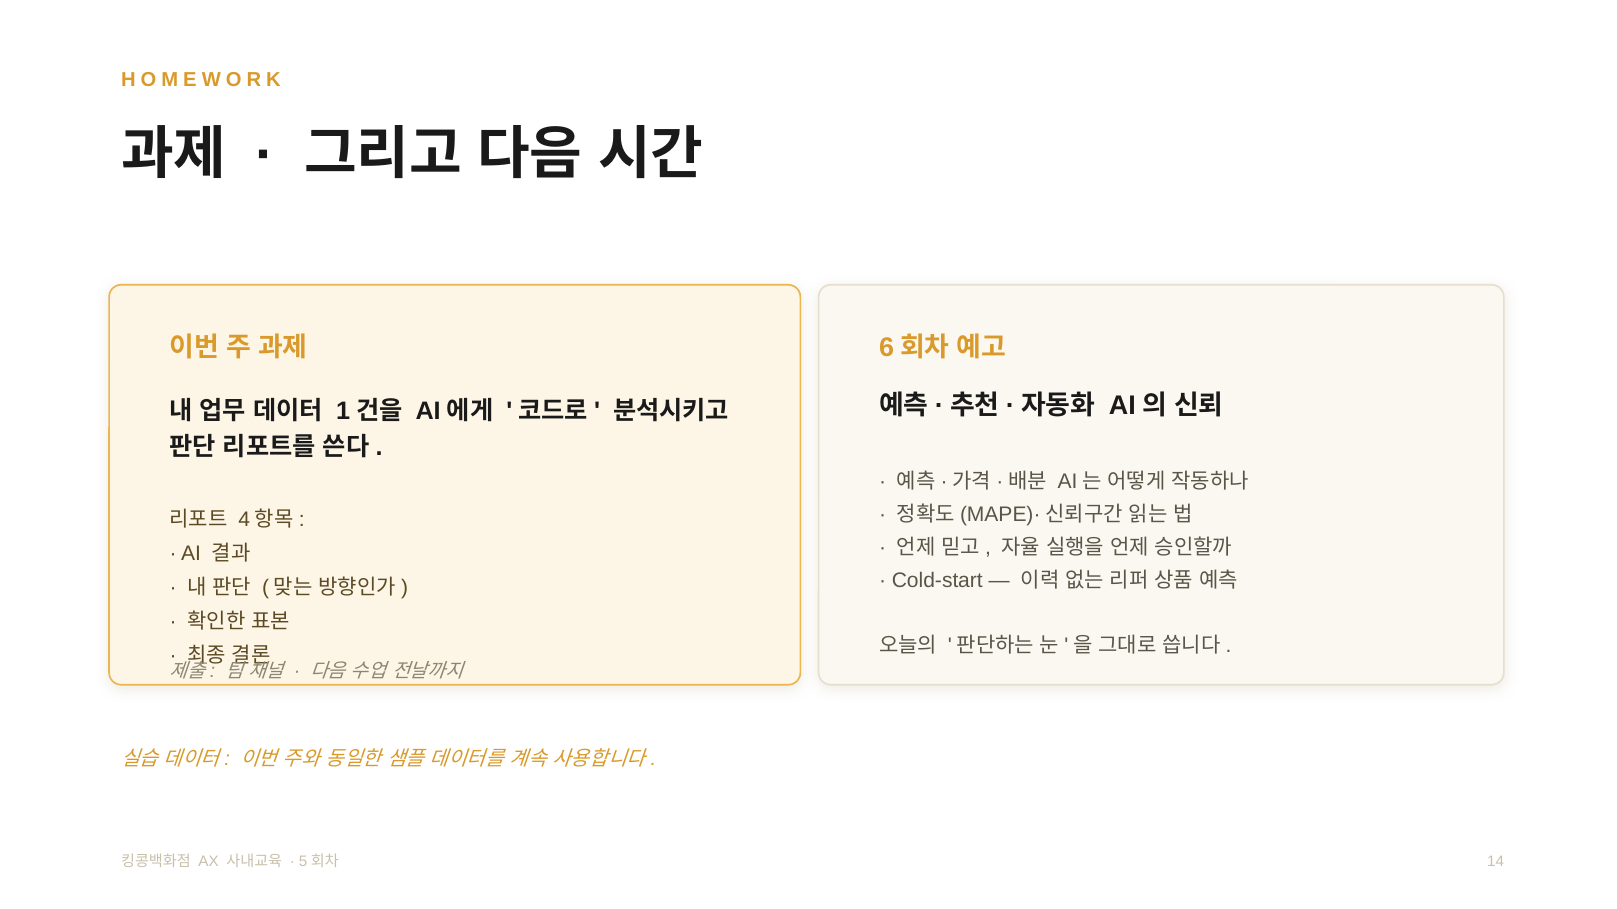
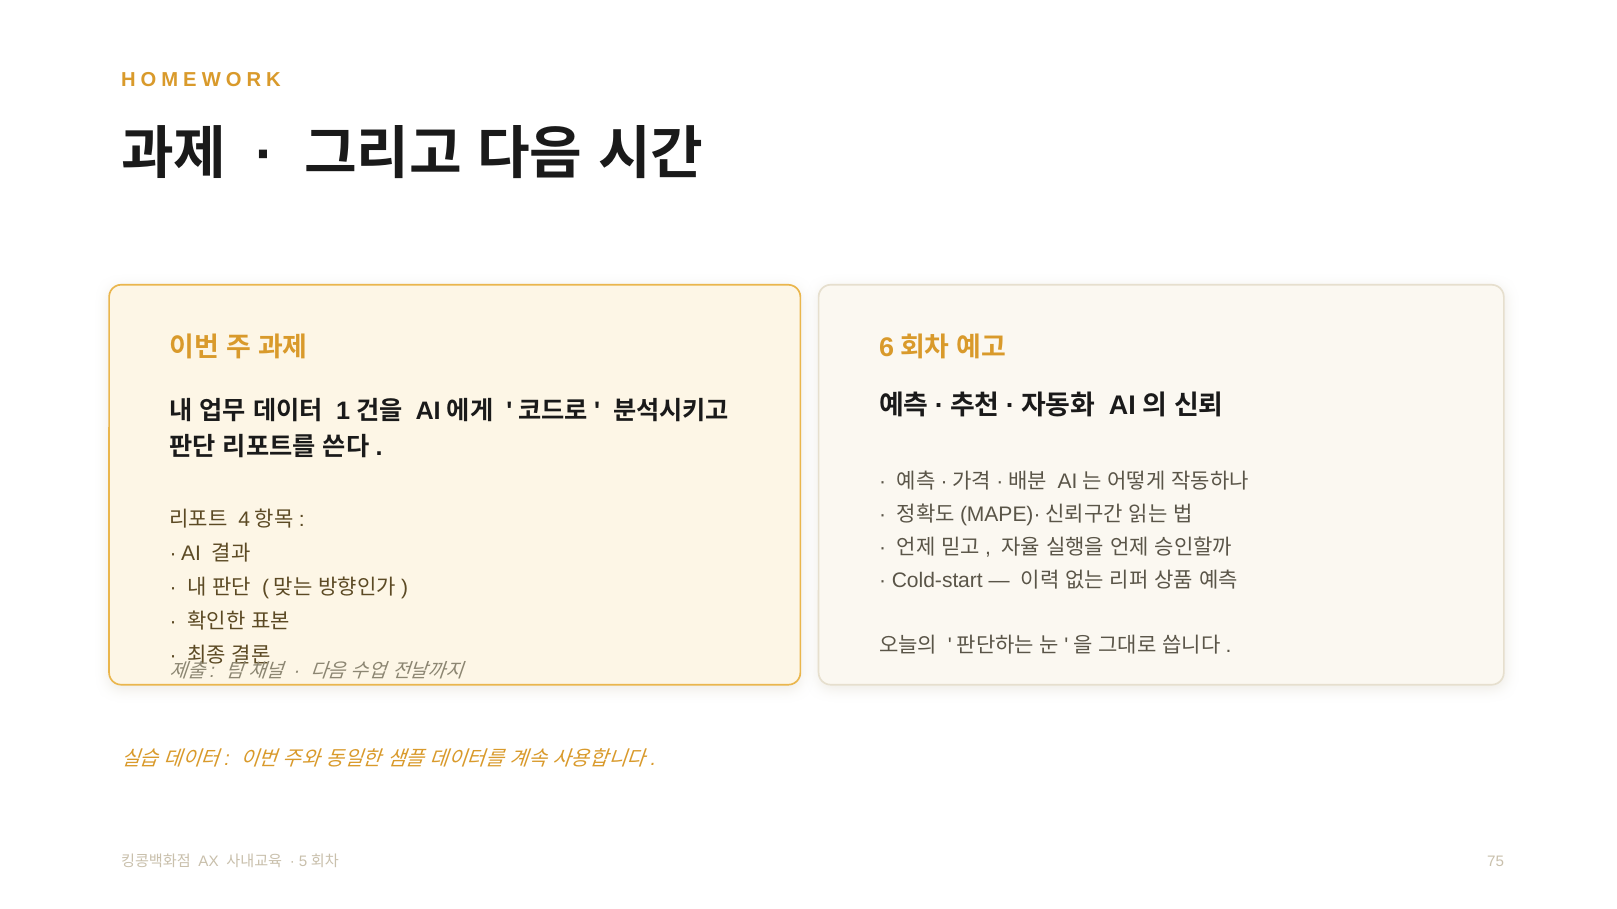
14: 14 -> 75 (1496, 862)
